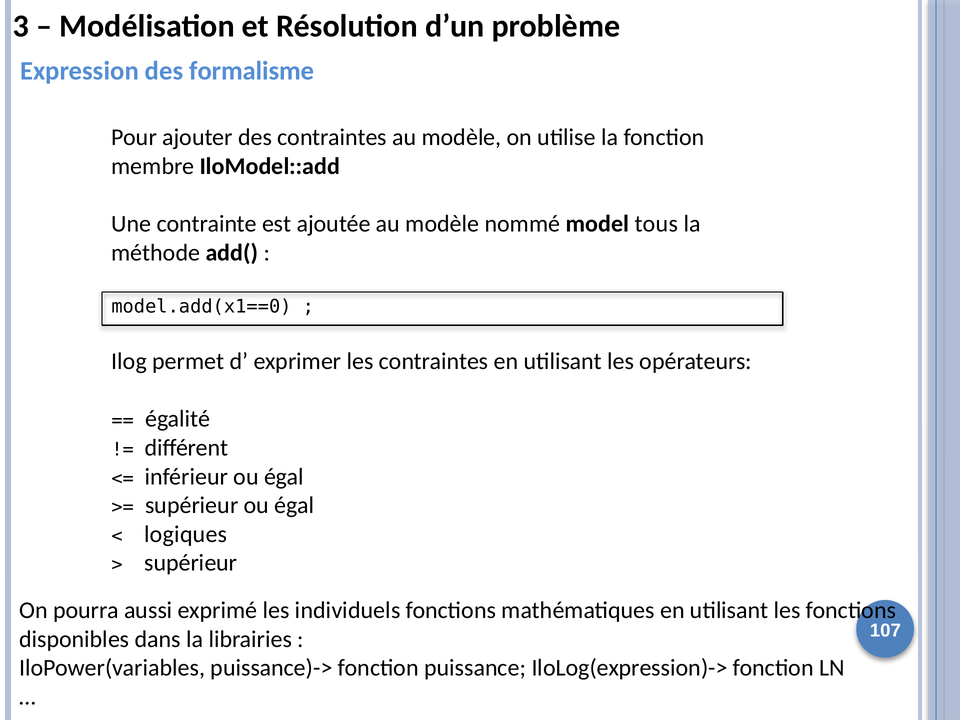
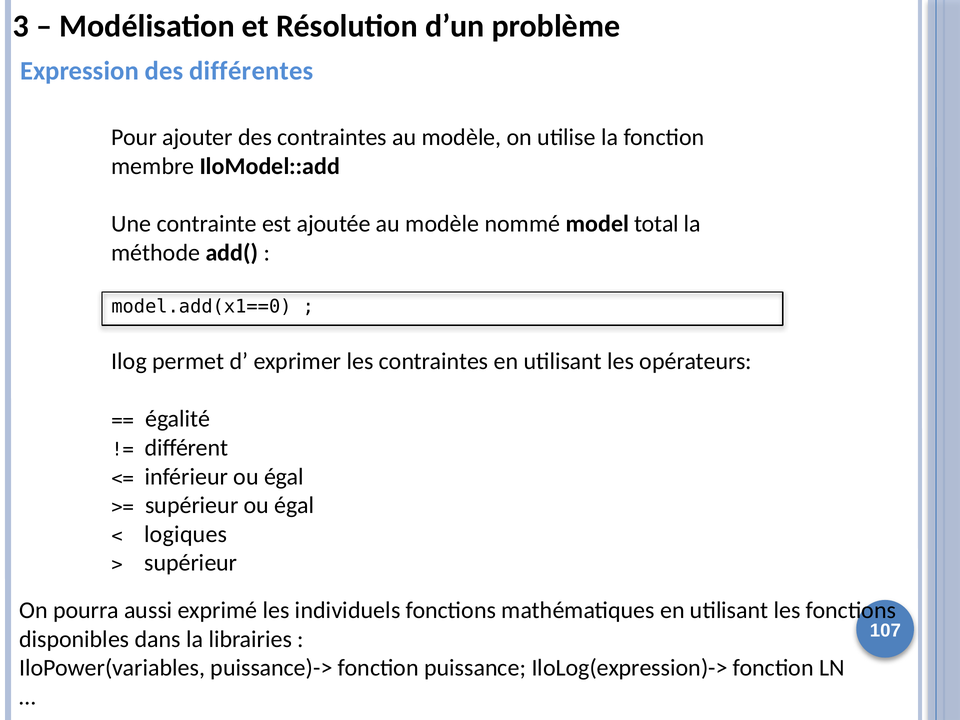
formalisme: formalisme -> différentes (251, 71)
tous: tous -> total (657, 224)
